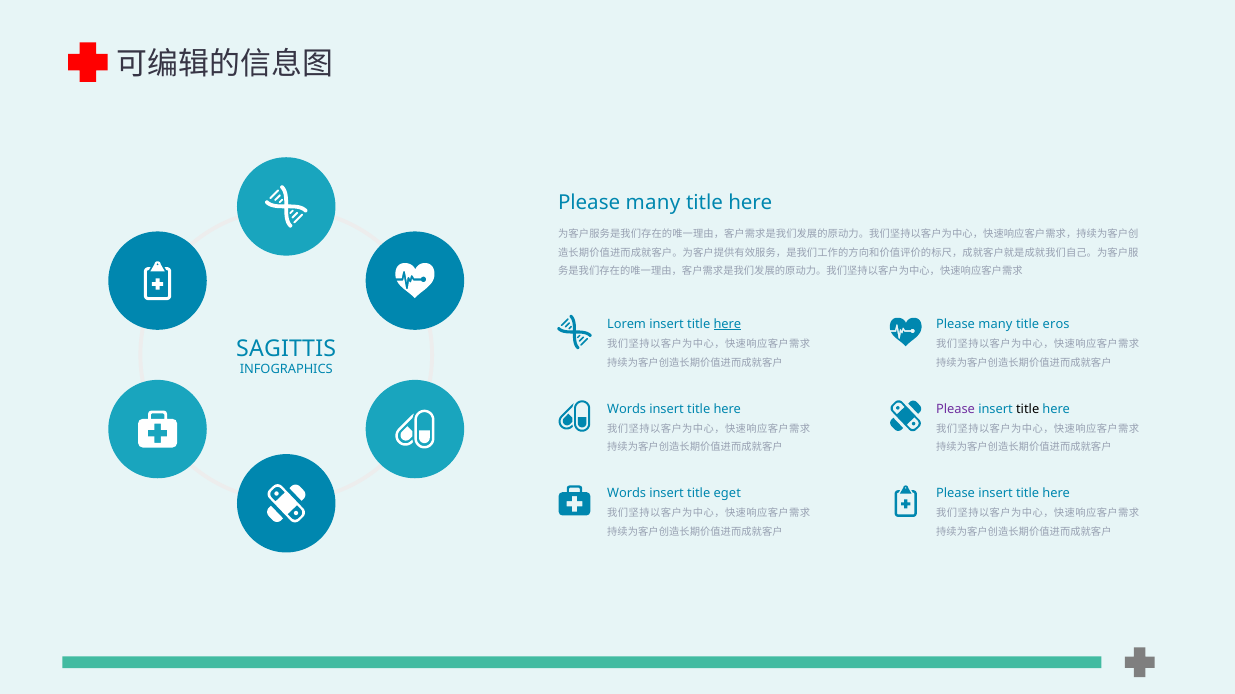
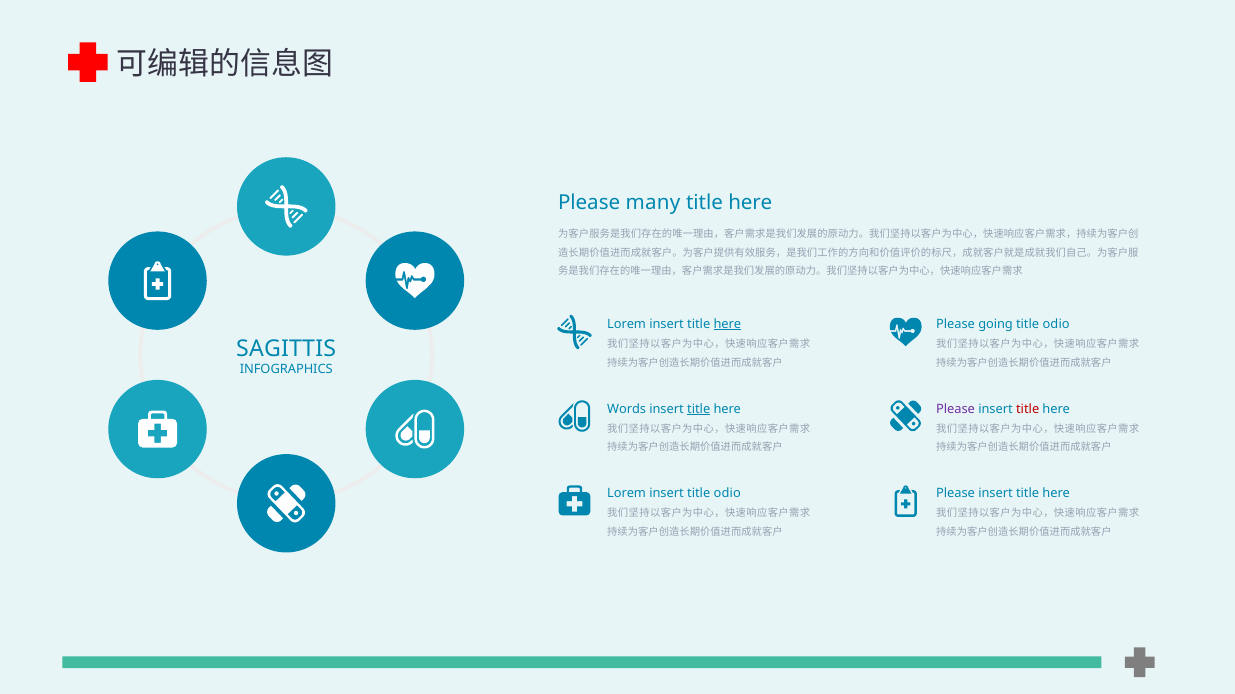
many: many -> going (996, 325)
eros: eros -> odio (1056, 325)
title underline: none -> present (699, 409)
title colour: black -> red (1028, 409)
Words: Words -> Lorem (627, 494)
insert title eget: eget -> odio (727, 494)
